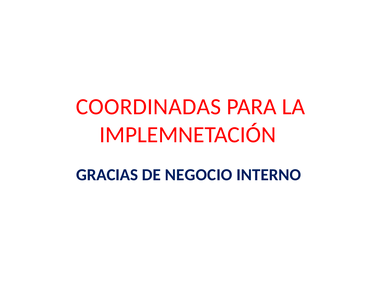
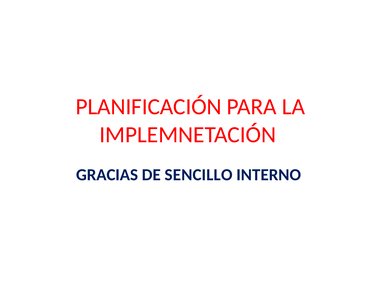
COORDINADAS: COORDINADAS -> PLANIFICACIÓN (149, 107)
NEGOCIO: NEGOCIO -> SENCILLO (199, 175)
